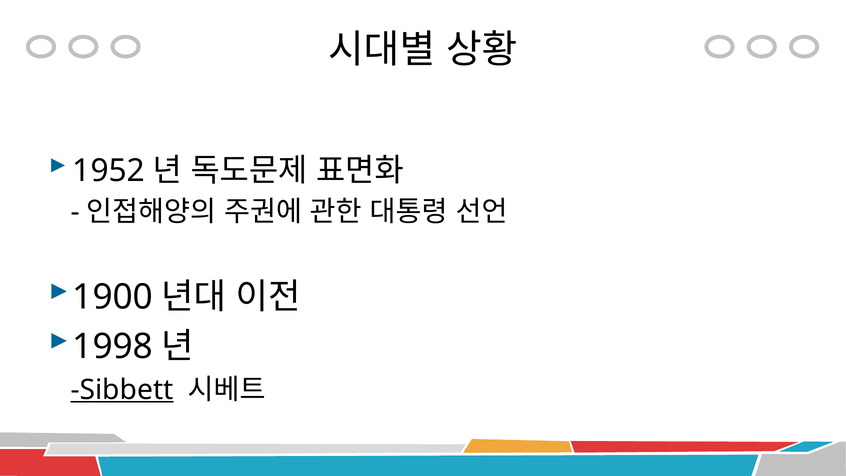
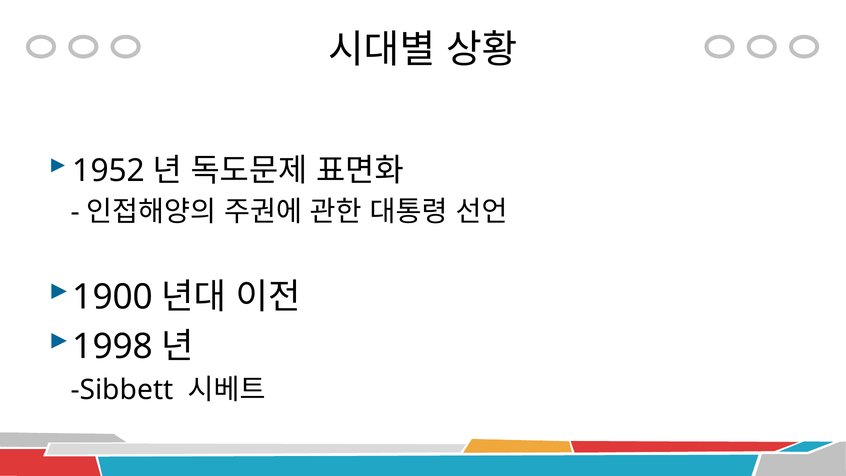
Sibbett underline: present -> none (122, 390)
